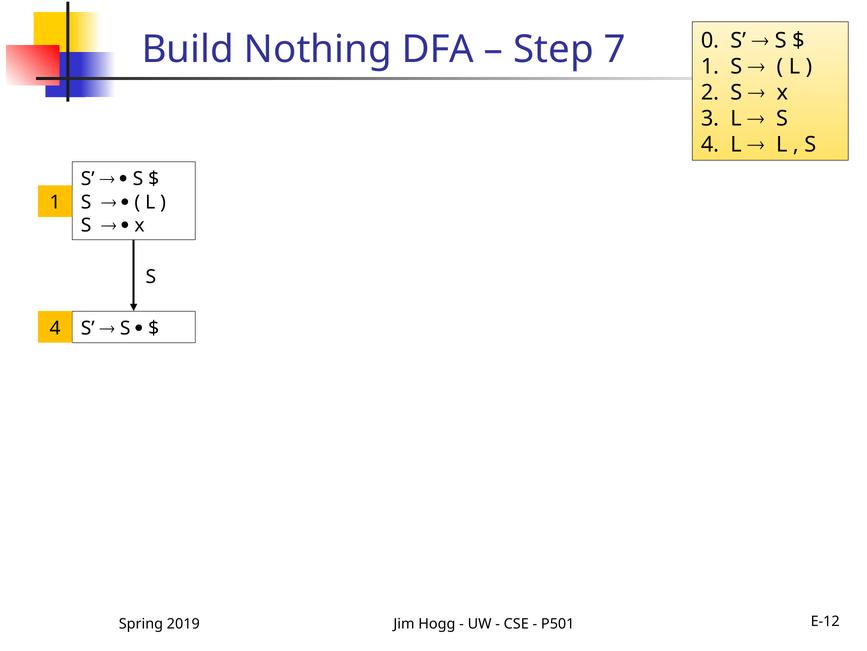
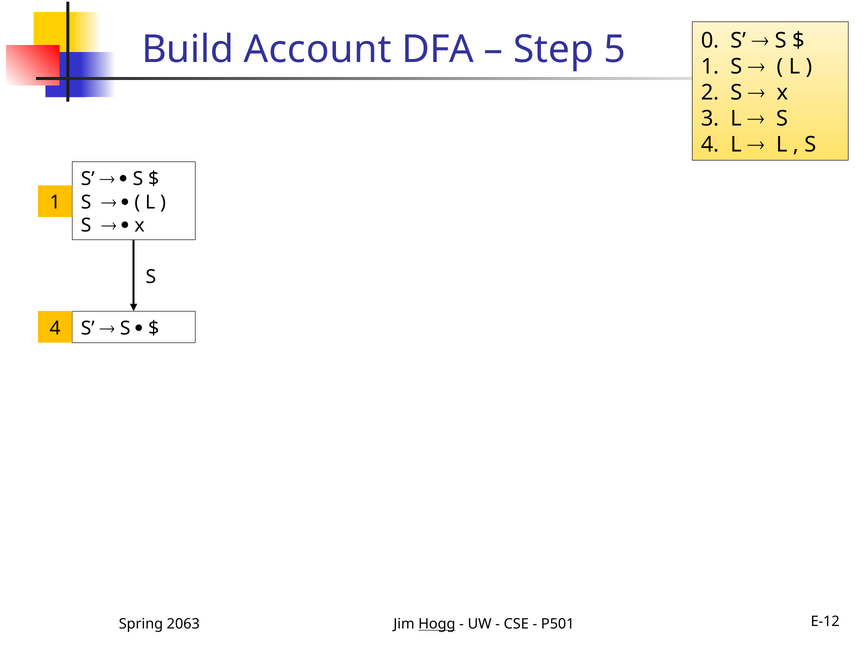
Nothing: Nothing -> Account (318, 50)
7: 7 -> 5 (615, 50)
2019: 2019 -> 2063 (183, 623)
Hogg underline: none -> present (437, 623)
